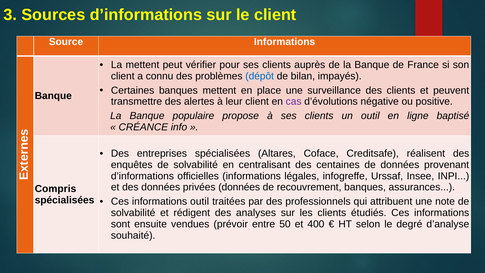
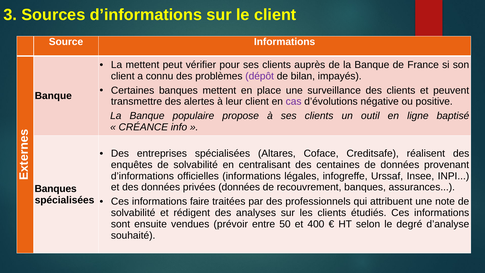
dépôt colour: blue -> purple (260, 76)
Compris: Compris -> Banques (56, 189)
informations outil: outil -> faire (200, 201)
